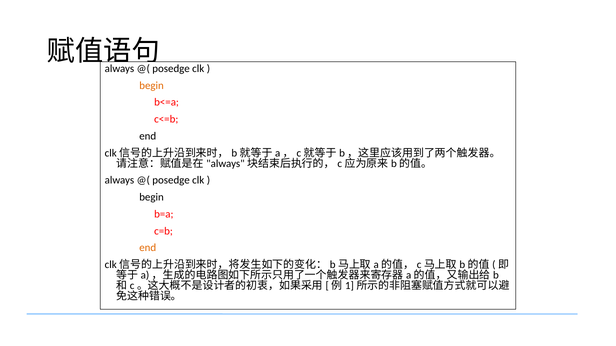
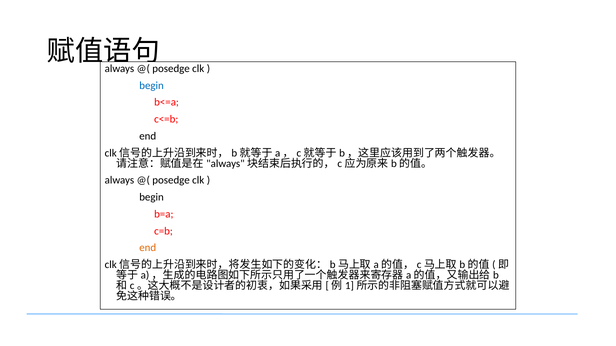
begin colour: orange -> blue (152, 86)
